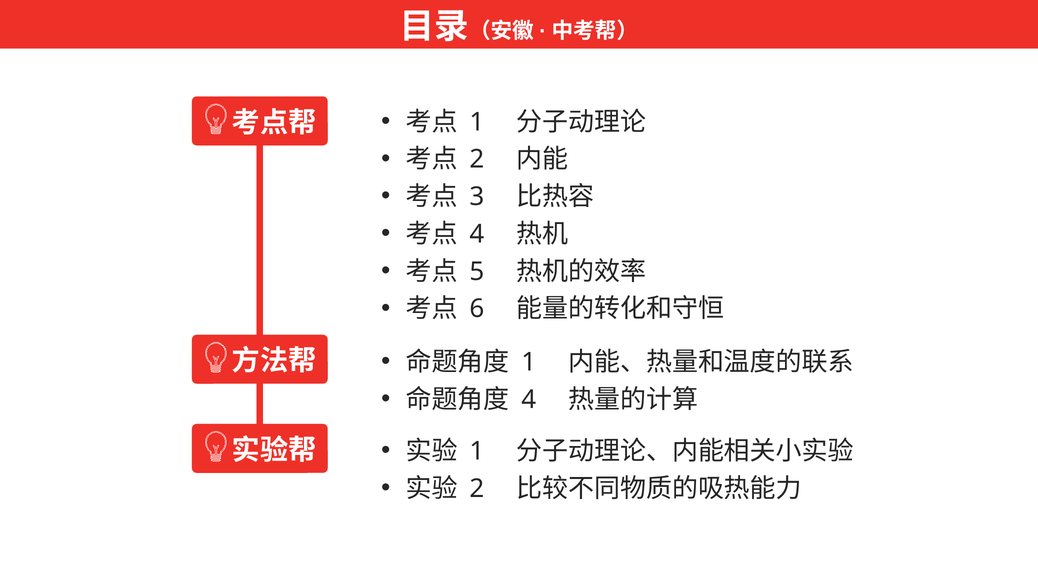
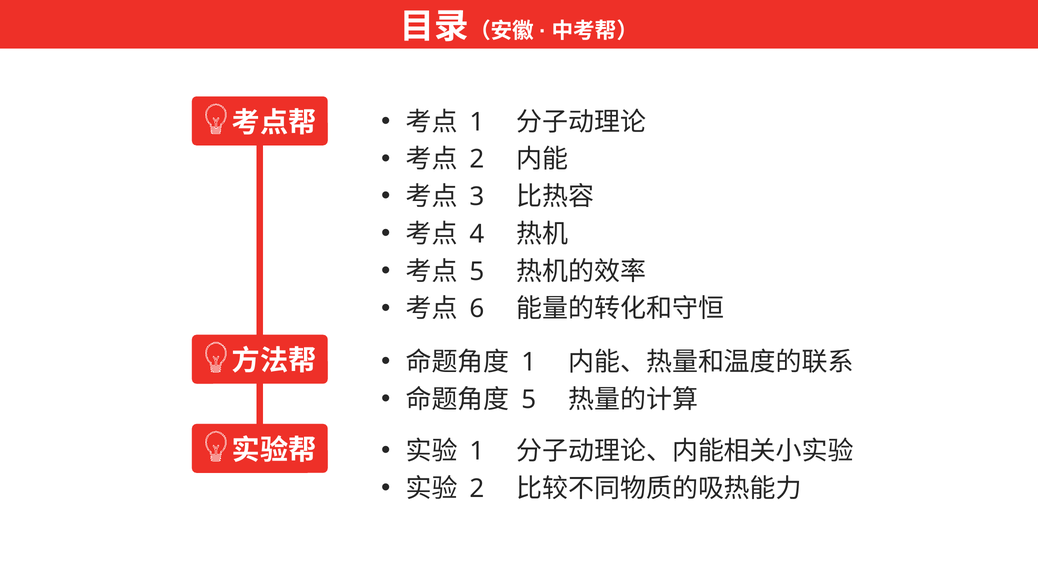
4: 4 -> 5 (529, 399)
